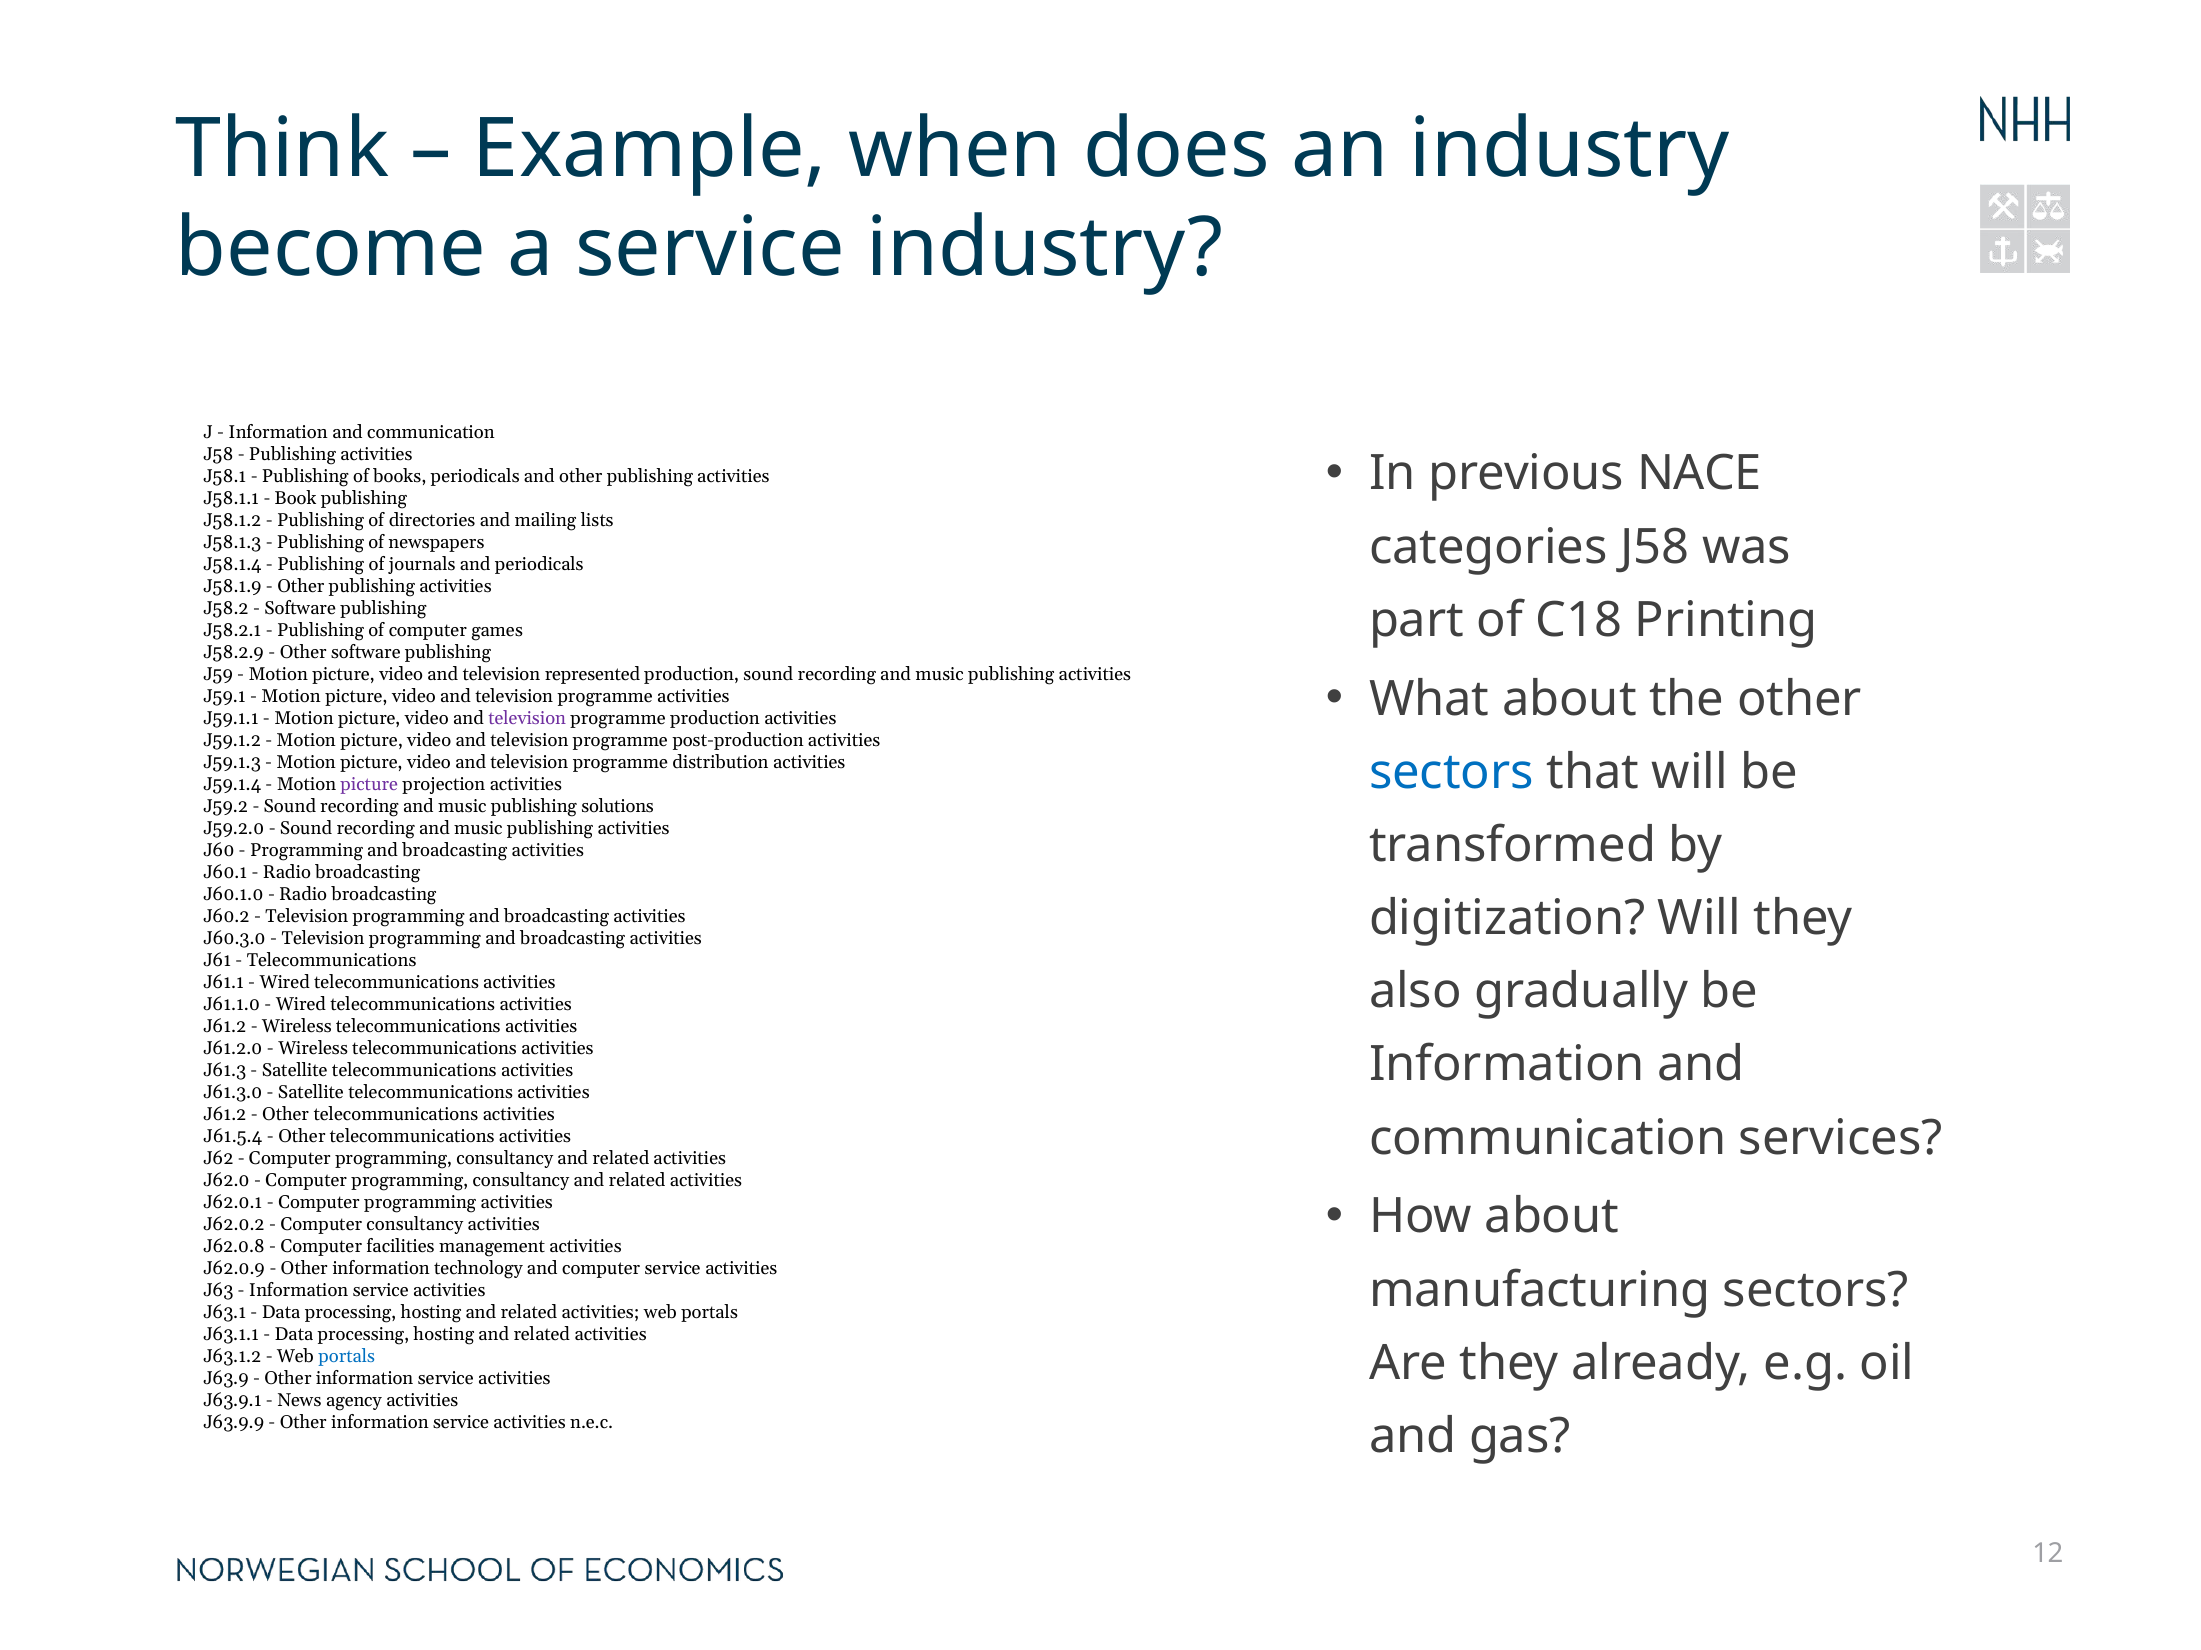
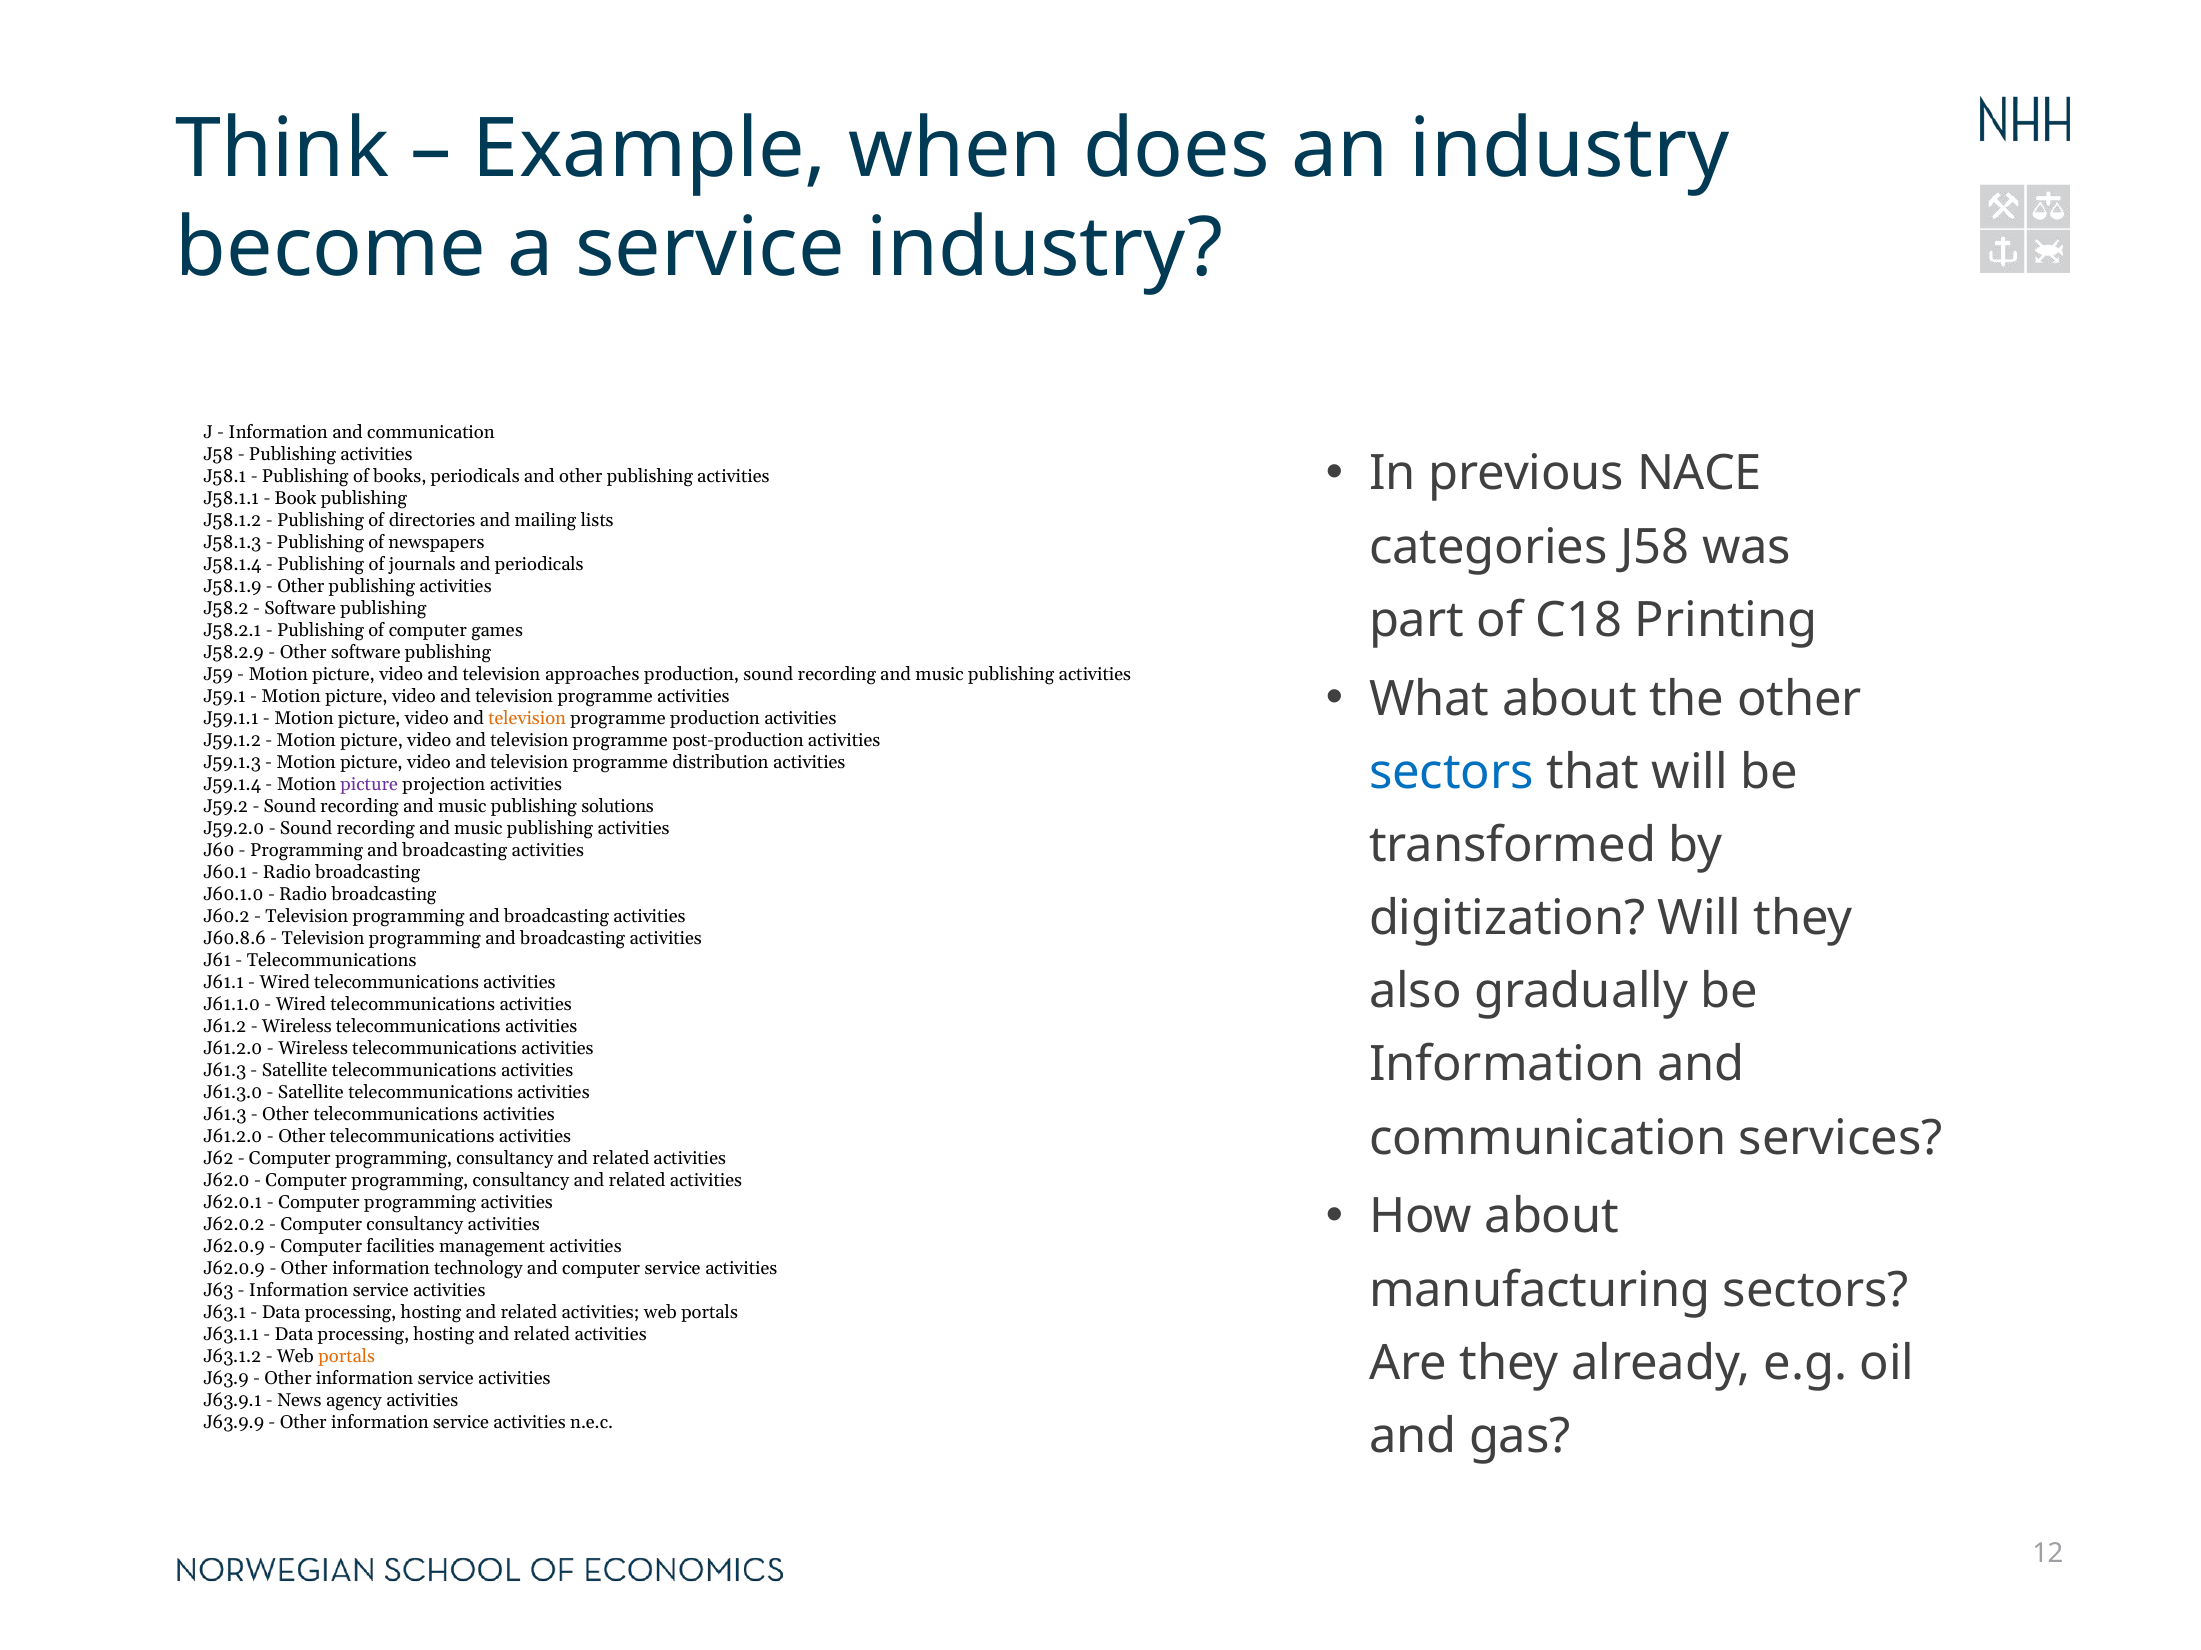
represented: represented -> approaches (592, 675)
television colour: purple -> orange (527, 719)
J60.3.0: J60.3.0 -> J60.8.6 (235, 939)
J61.2: J61.2 -> J61.3 (225, 1115)
J61.5.4: J61.5.4 -> J61.2.0 (233, 1137)
J62.0.8: J62.0.8 -> J62.0.9 (234, 1247)
portals colour: blue -> orange (347, 1358)
